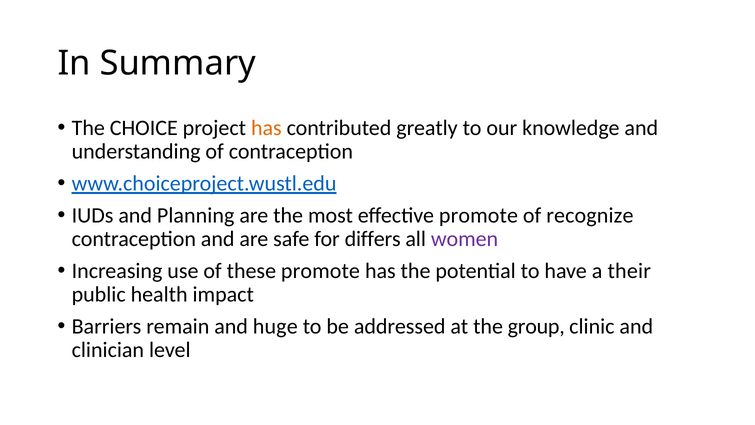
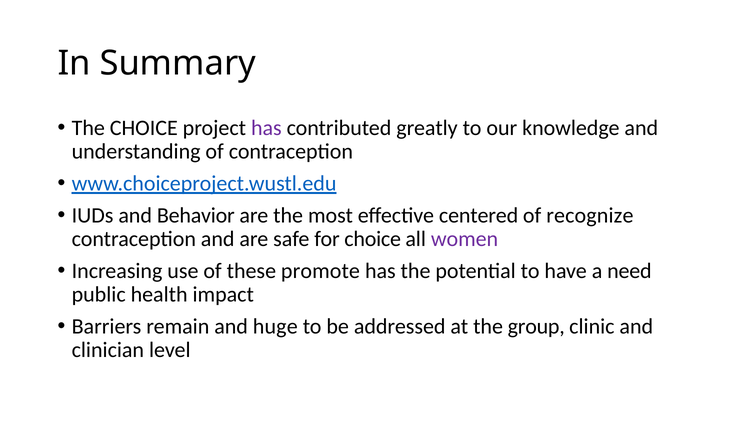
has colour: orange -> purple (266, 128)
Planning: Planning -> Behavior (196, 215)
effective promote: promote -> centered (479, 215)
for differs: differs -> choice (373, 239)
their: their -> need (629, 271)
